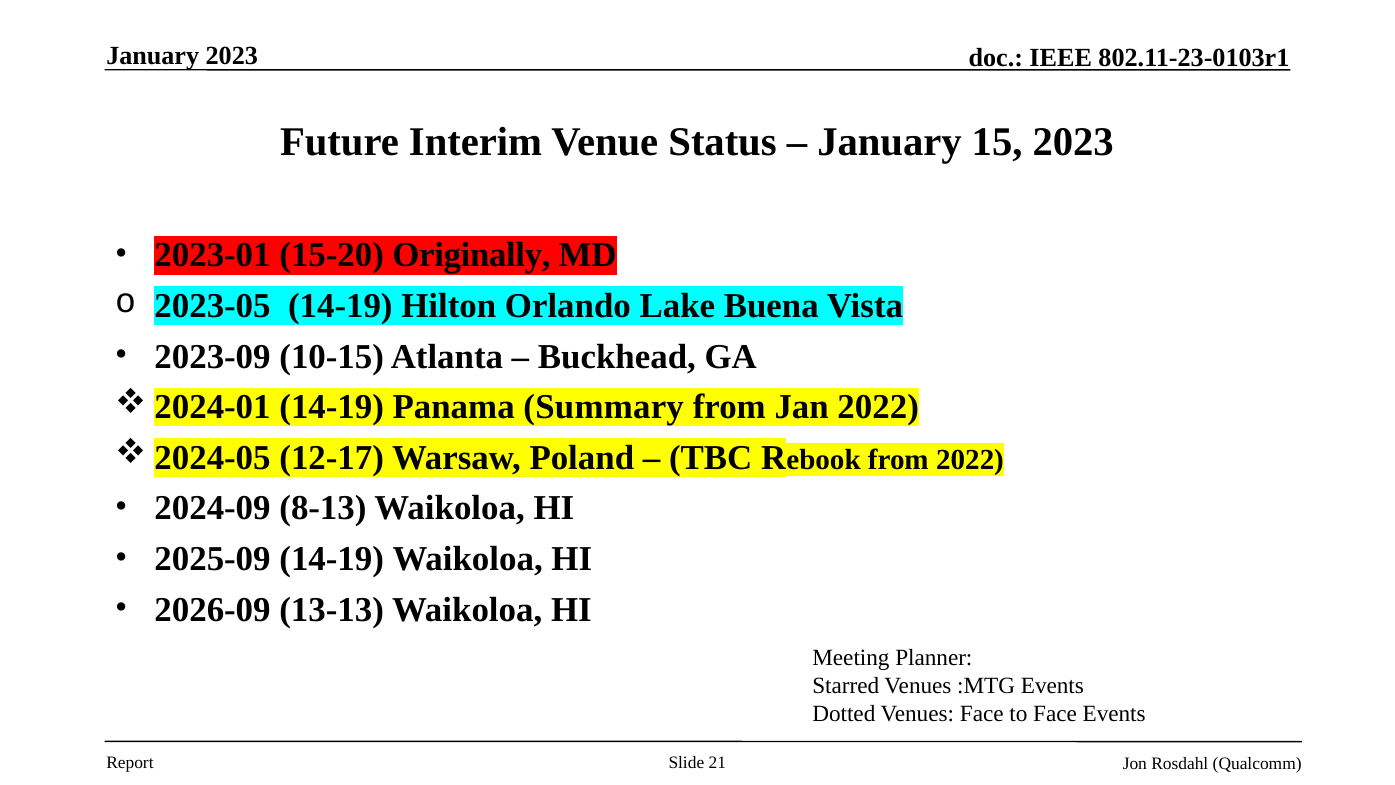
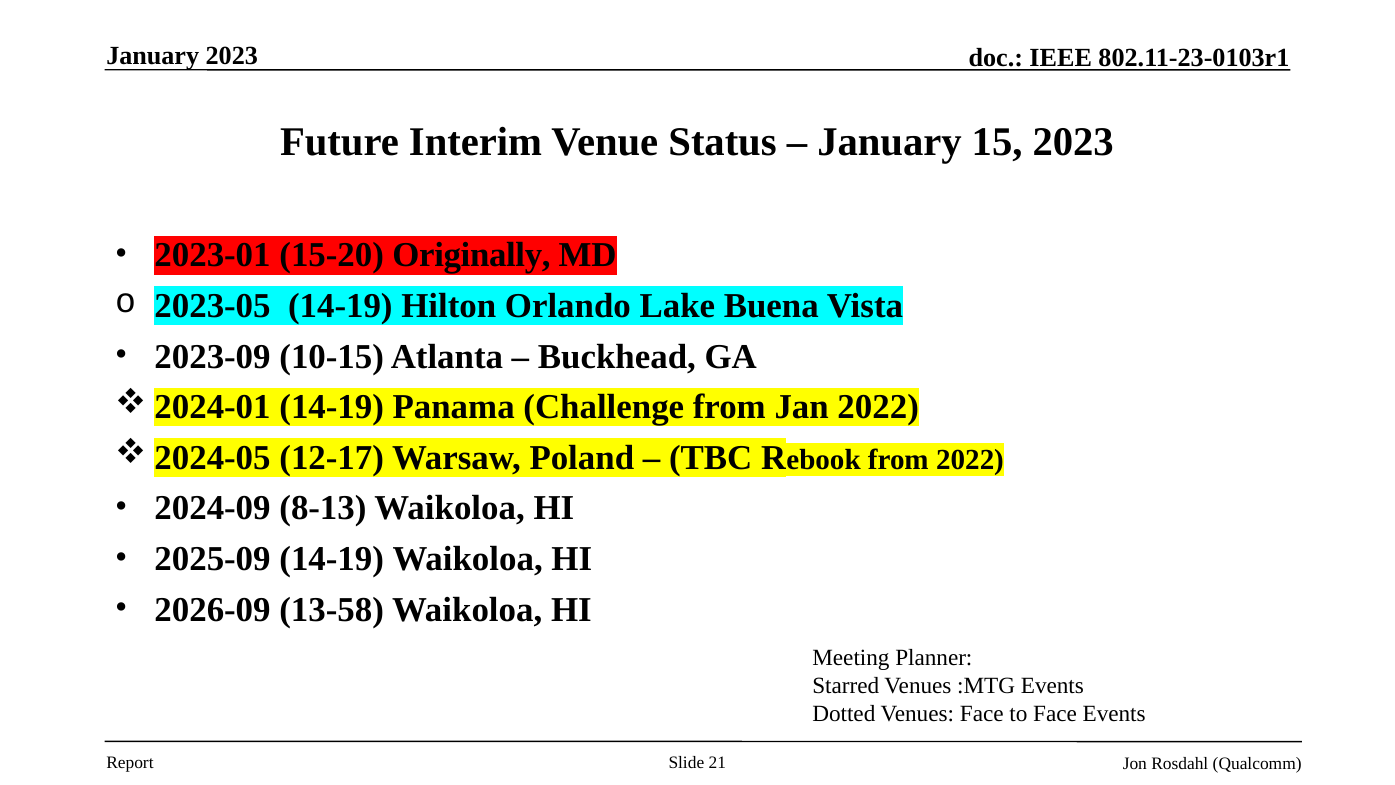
Summary: Summary -> Challenge (604, 407)
13-13: 13-13 -> 13-58 (332, 609)
